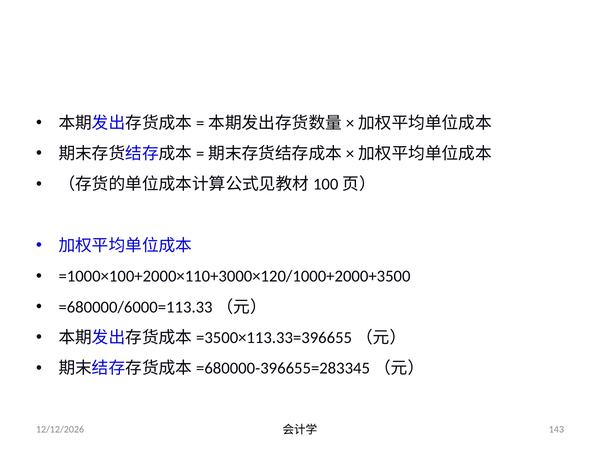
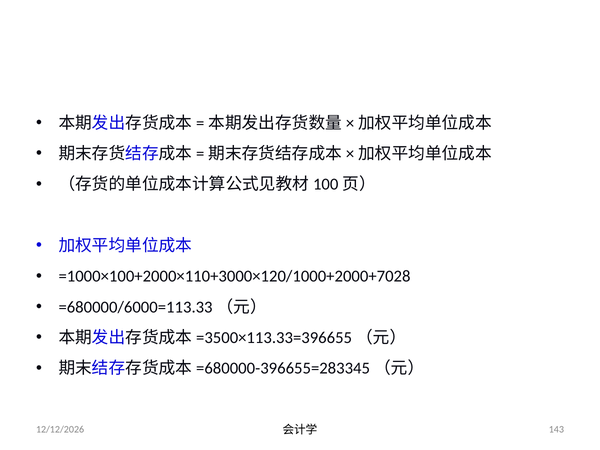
=1000×100+2000×110+3000×120/1000+2000+3500: =1000×100+2000×110+3000×120/1000+2000+3500 -> =1000×100+2000×110+3000×120/1000+2000+7028 (235, 276)
